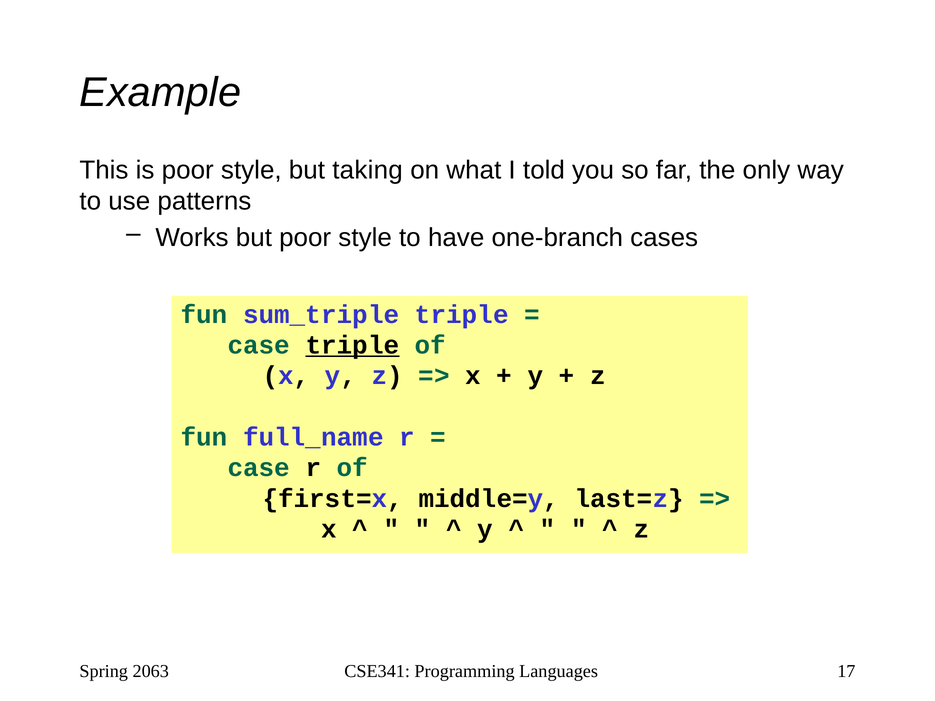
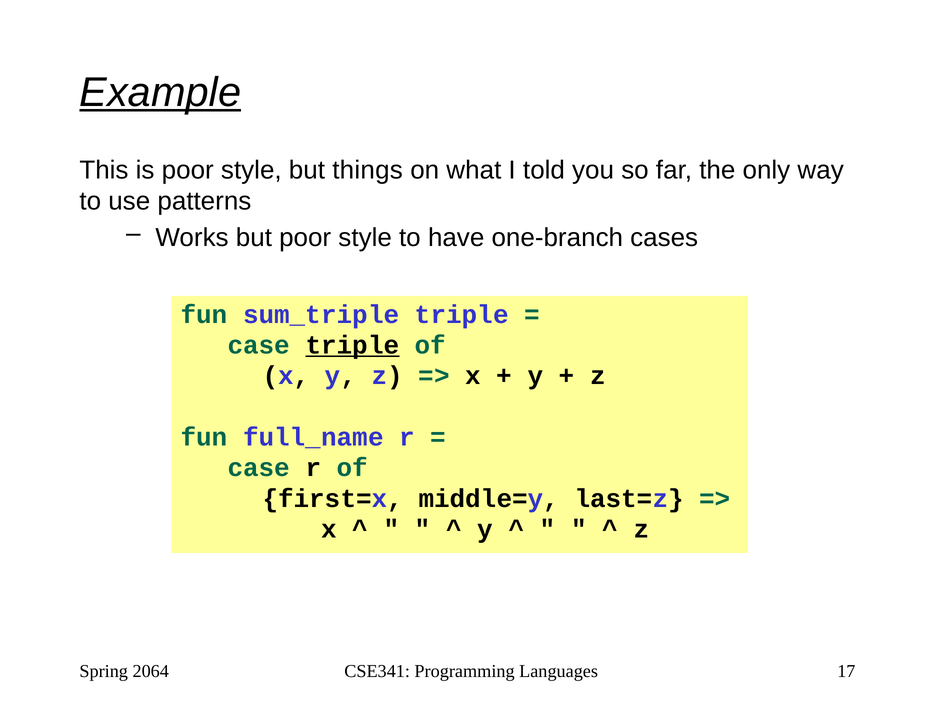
Example underline: none -> present (160, 92)
taking: taking -> things (368, 170)
2063: 2063 -> 2064 (151, 671)
